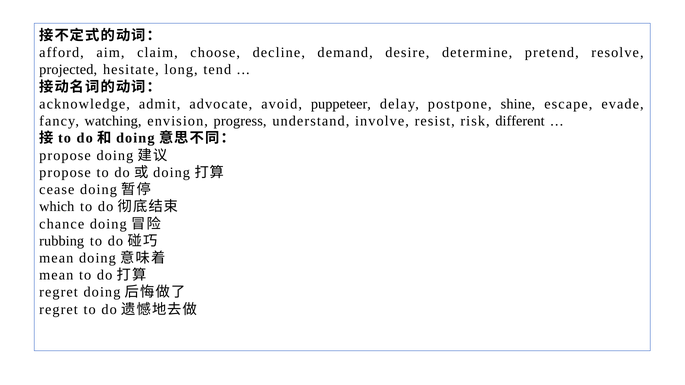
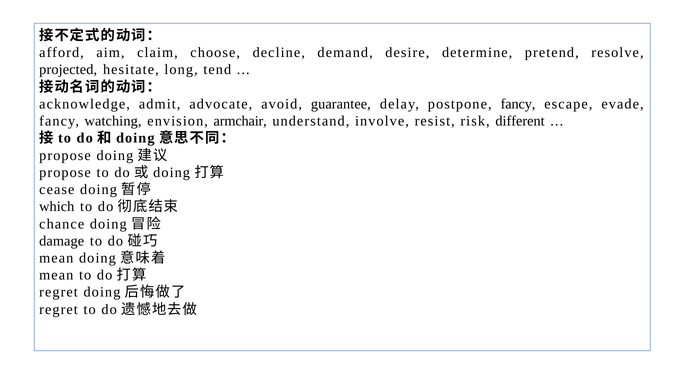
puppeteer: puppeteer -> guarantee (341, 104)
postpone shine: shine -> fancy (518, 104)
progress: progress -> armchair (240, 121)
rubbing: rubbing -> damage (62, 241)
